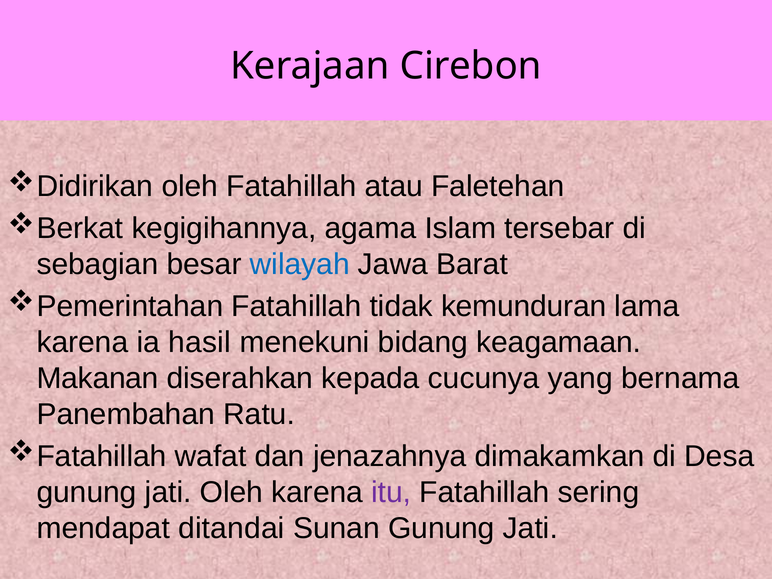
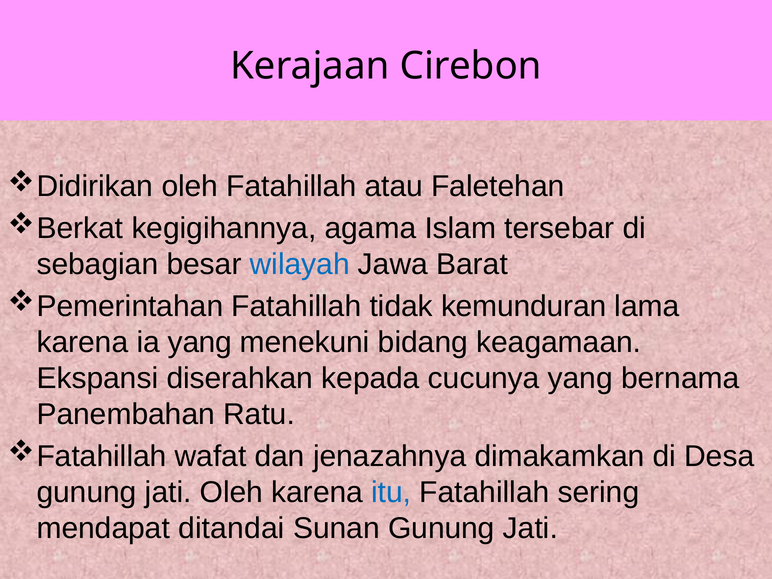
ia hasil: hasil -> yang (200, 342)
Makanan: Makanan -> Ekspansi (97, 378)
itu colour: purple -> blue (391, 492)
